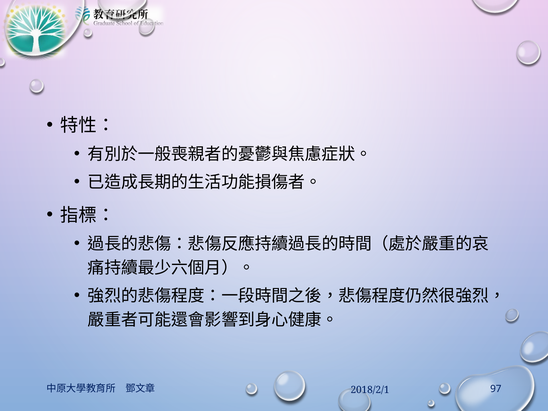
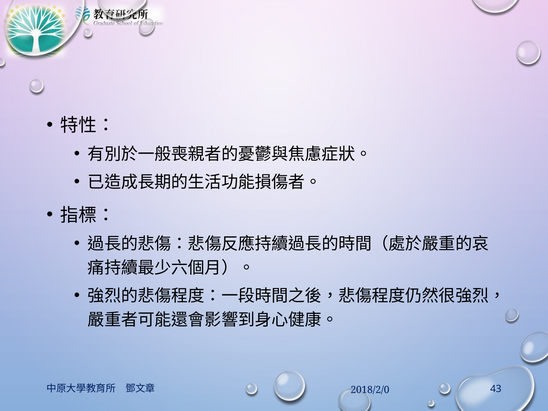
97: 97 -> 43 (496, 389)
2018/2/1: 2018/2/1 -> 2018/2/0 (370, 390)
